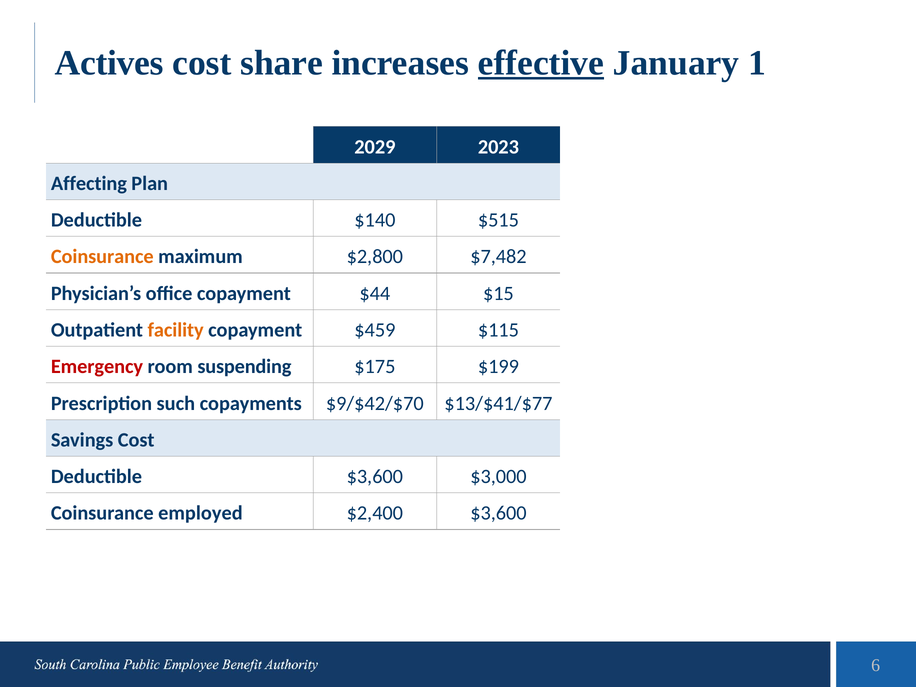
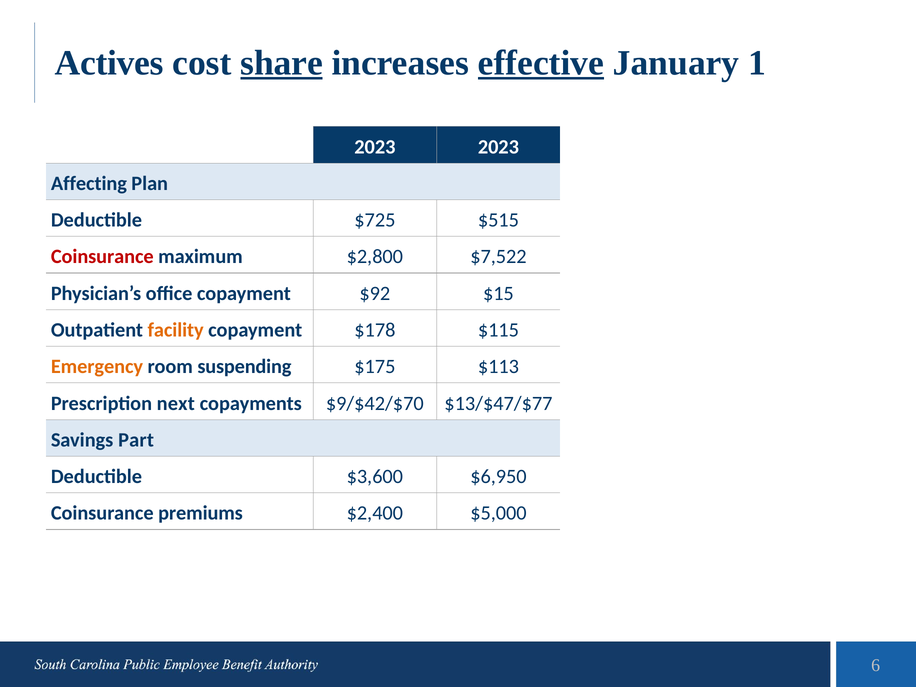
share underline: none -> present (282, 63)
2029: 2029 -> 2023 (375, 147)
$140: $140 -> $725 (375, 220)
Coinsurance colour: orange -> red (102, 257)
$7,482: $7,482 -> $7,522 (498, 257)
$44: $44 -> $92 (375, 293)
$459: $459 -> $178 (375, 330)
Emergency colour: red -> orange (97, 367)
$199: $199 -> $113 (498, 367)
such: such -> next (176, 403)
$13/$41/$77: $13/$41/$77 -> $13/$47/$77 (498, 403)
Savings Cost: Cost -> Part (136, 440)
$3,000: $3,000 -> $6,950 (498, 477)
employed: employed -> premiums (200, 513)
$2,400 $3,600: $3,600 -> $5,000 (498, 513)
